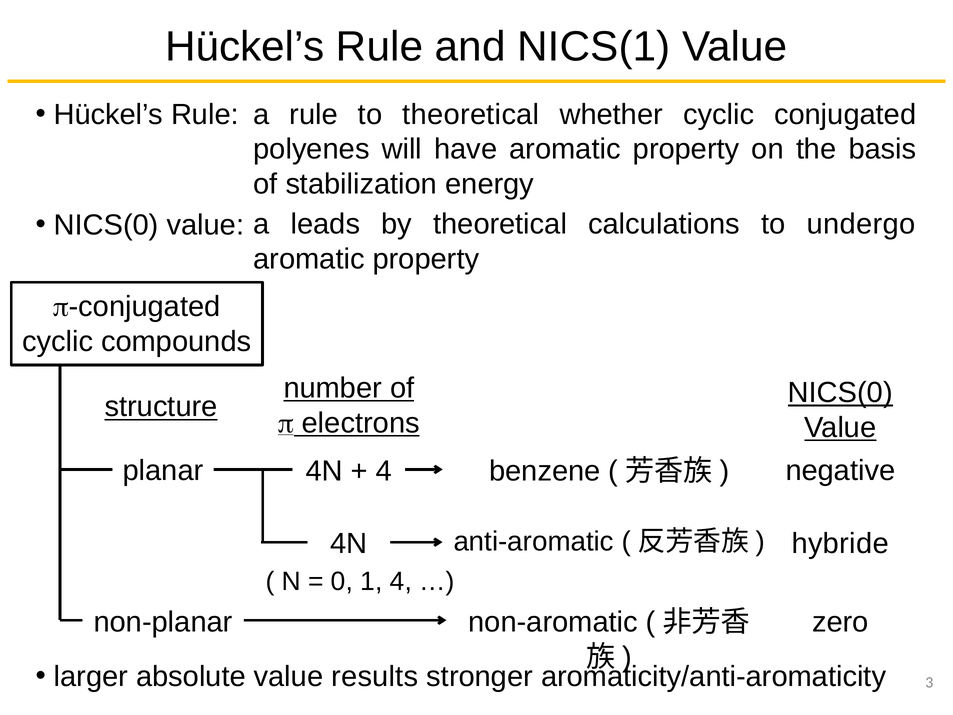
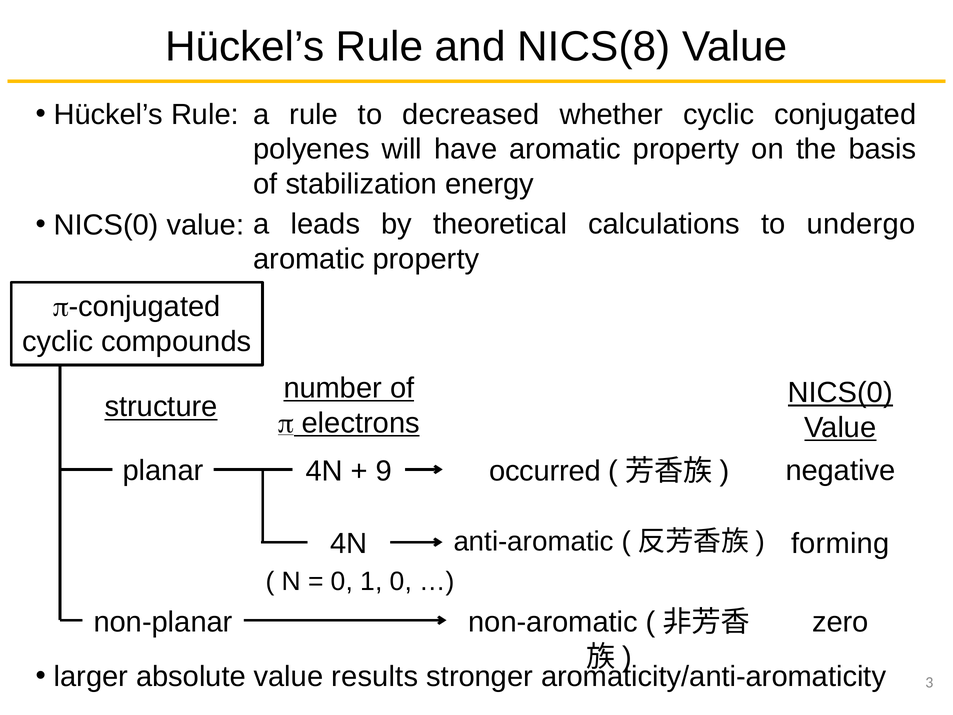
NICS(1: NICS(1 -> NICS(8 (594, 47)
to theoretical: theoretical -> decreased (471, 114)
4: 4 -> 9 (384, 471)
benzene: benzene -> occurred (545, 471)
hybride: hybride -> forming (840, 544)
1 4: 4 -> 0 (401, 582)
